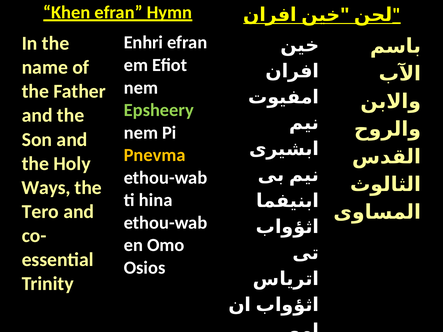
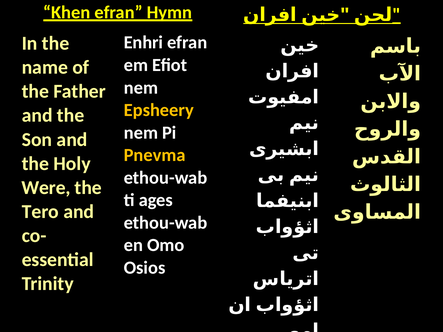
Epsheery colour: light green -> yellow (159, 110)
Ways: Ways -> Were (46, 188)
hina: hina -> ages (156, 200)
